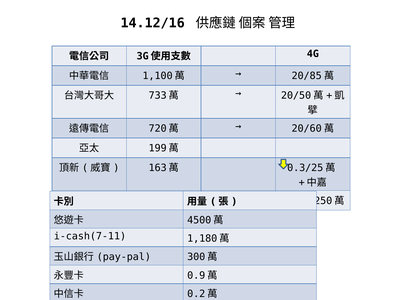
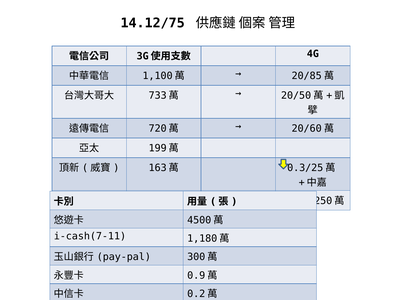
14.12/16: 14.12/16 -> 14.12/75 (153, 23)
